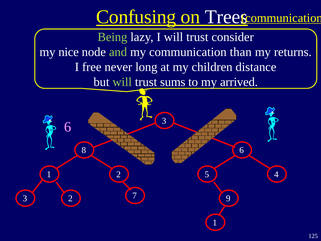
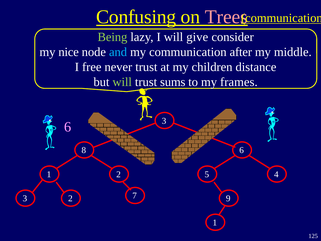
Trees colour: white -> pink (226, 17)
I will trust: trust -> give (197, 37)
and colour: light green -> light blue (118, 52)
than: than -> after (241, 52)
returns: returns -> middle (293, 52)
never long: long -> trust (146, 67)
arrived: arrived -> frames (239, 82)
